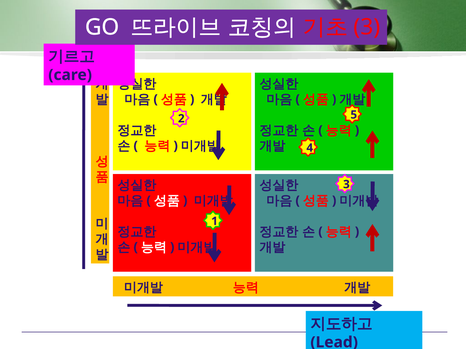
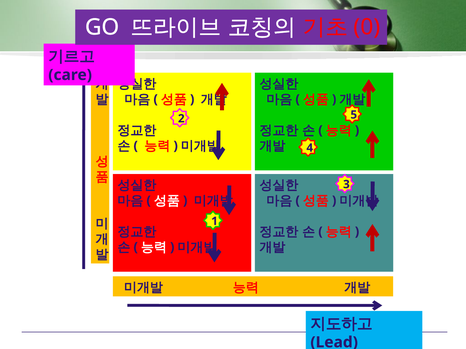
3: 3 -> 0 (367, 27)
